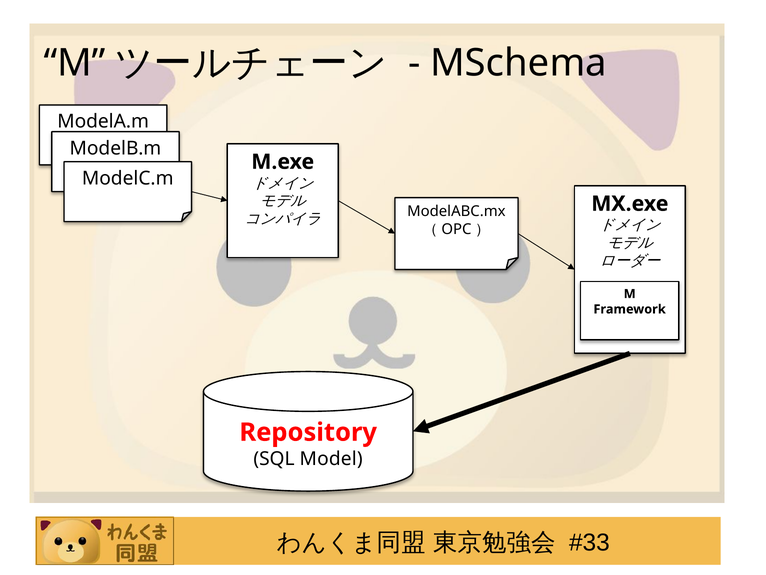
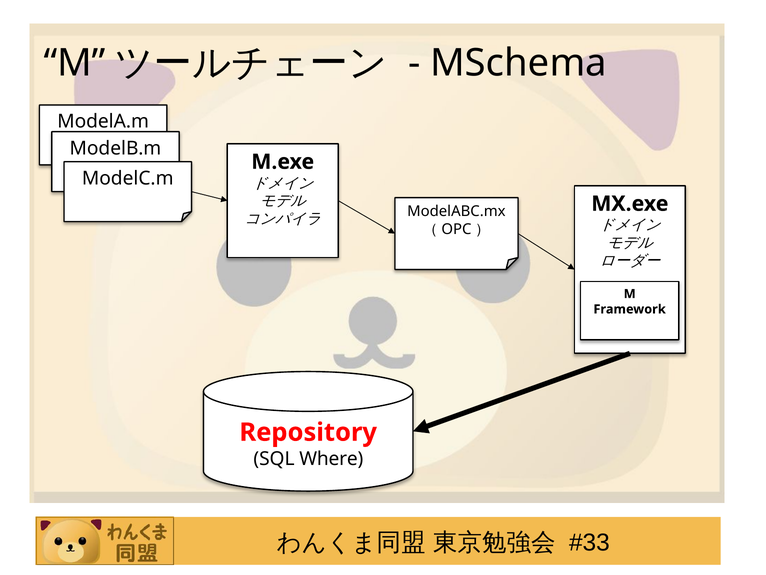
Model: Model -> Where (331, 458)
